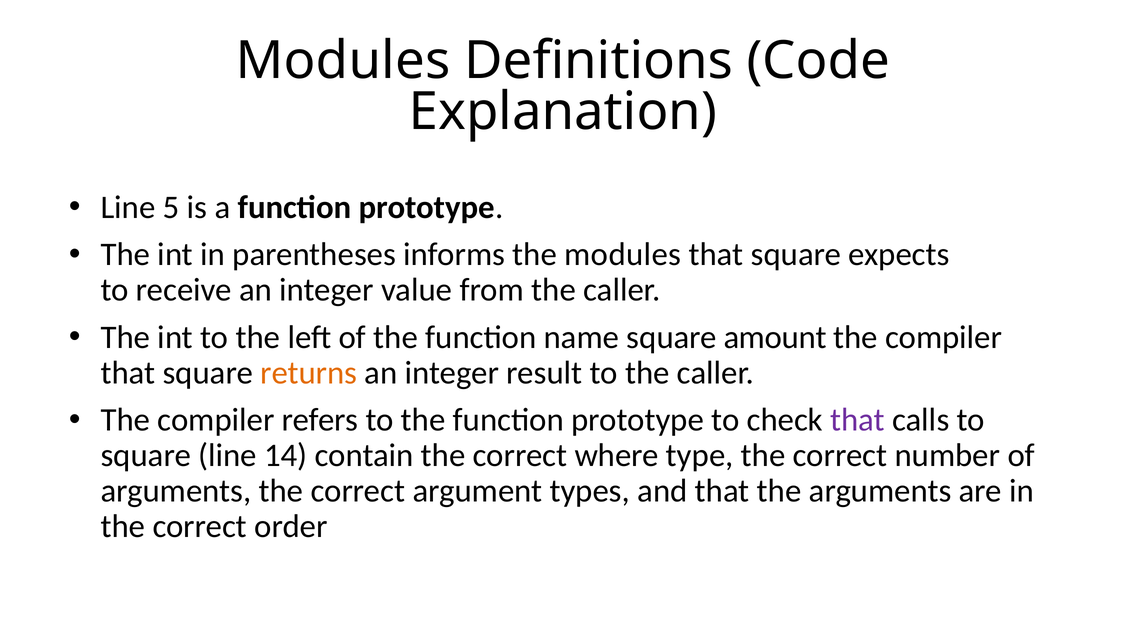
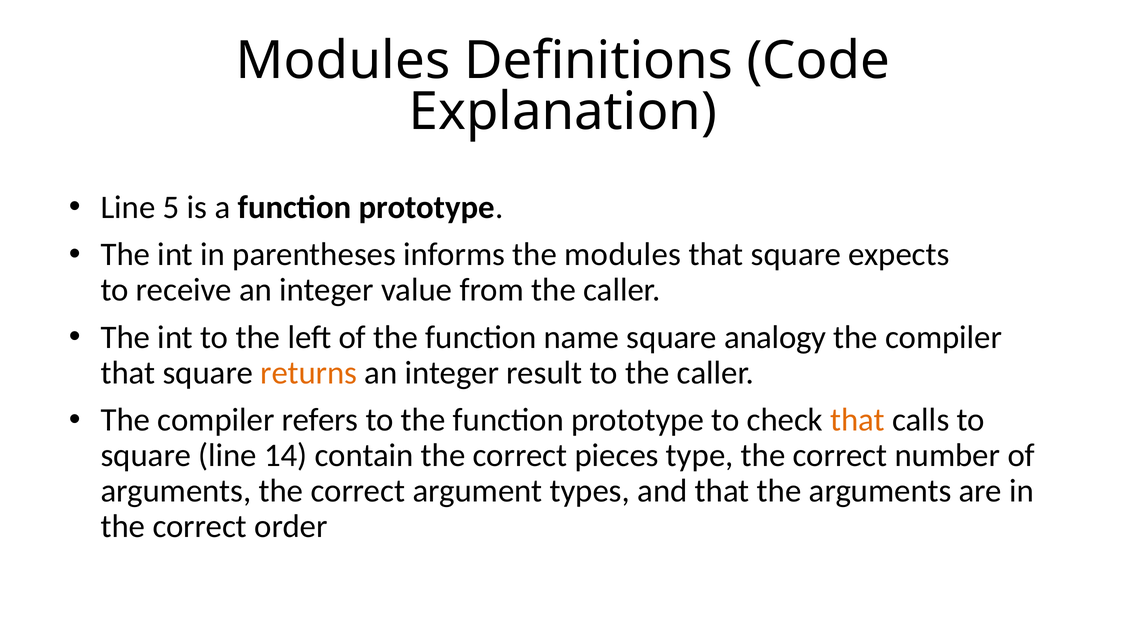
amount: amount -> analogy (775, 337)
that colour: purple -> orange (858, 420)
where: where -> pieces (617, 455)
